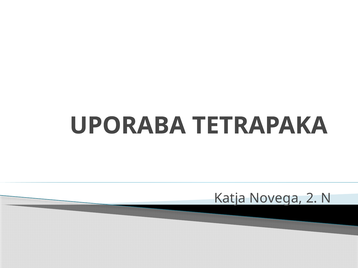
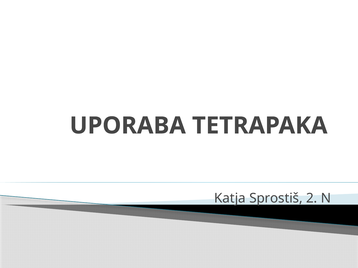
Novega: Novega -> Sprostiš (276, 199)
